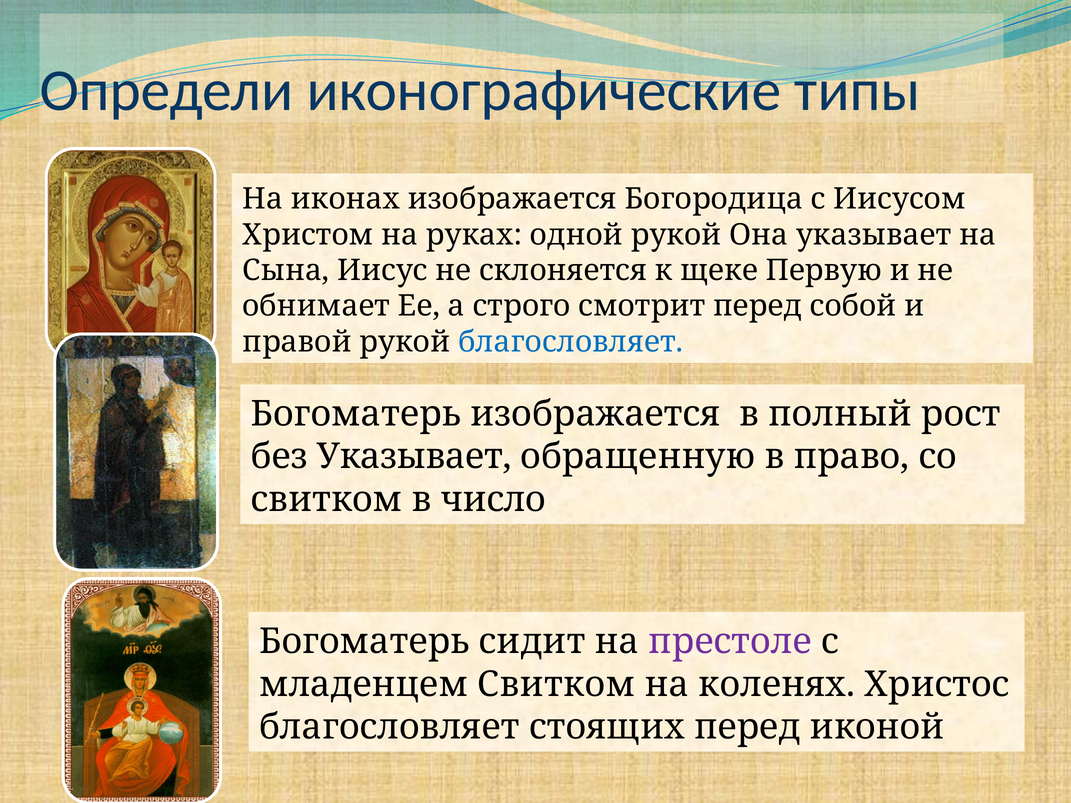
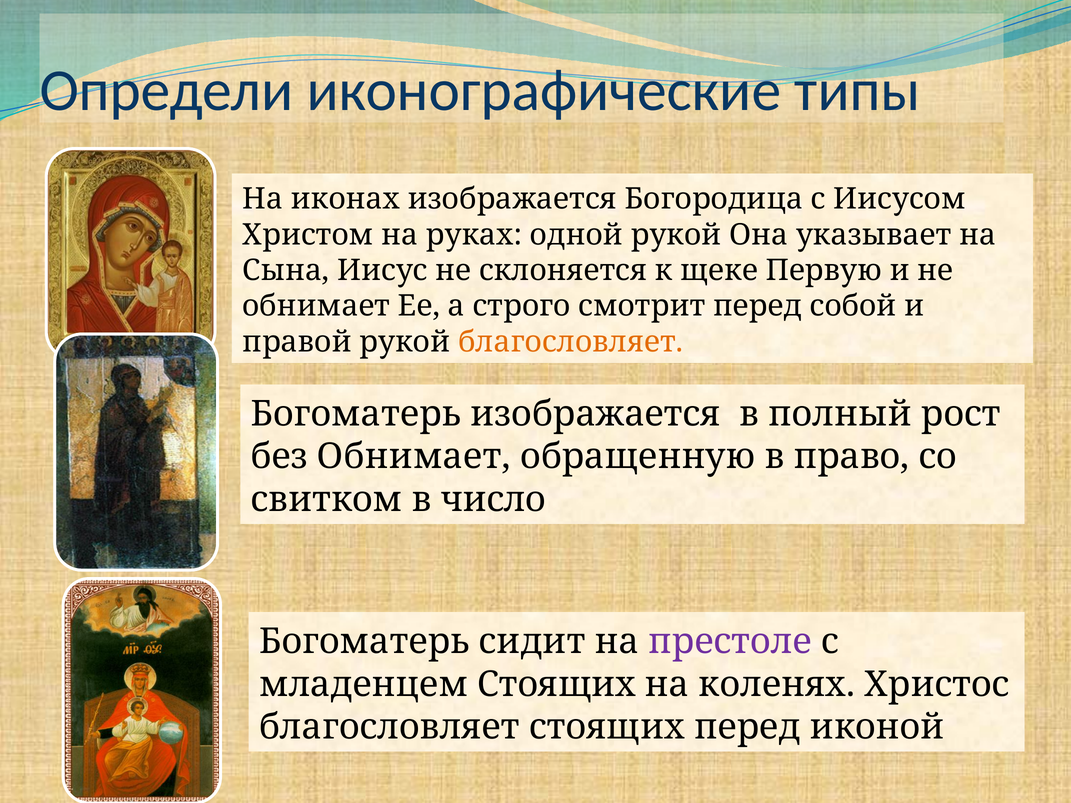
благословляет colour: blue -> orange (571, 342)
без Указывает: Указывает -> Обнимает (414, 457)
младенцем Свитком: Свитком -> Стоящих (557, 684)
